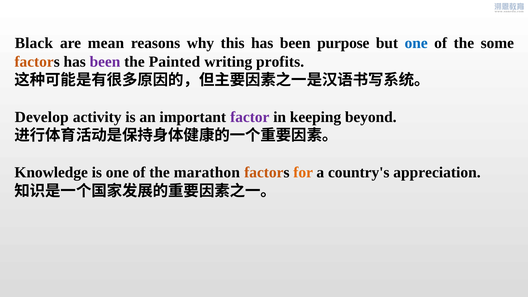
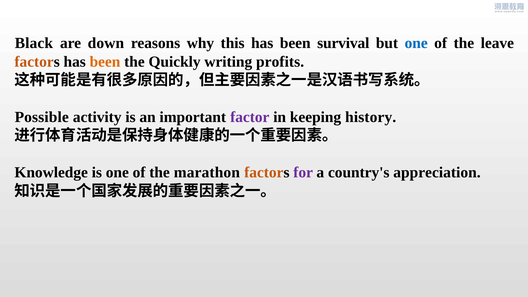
mean: mean -> down (106, 43)
purpose: purpose -> survival (343, 43)
some: some -> leave (497, 43)
been colour: purple -> orange (105, 62)
Painted: Painted -> Quickly (175, 62)
Develop: Develop -> Possible (42, 117)
beyond: beyond -> history (371, 117)
for colour: orange -> purple (303, 173)
